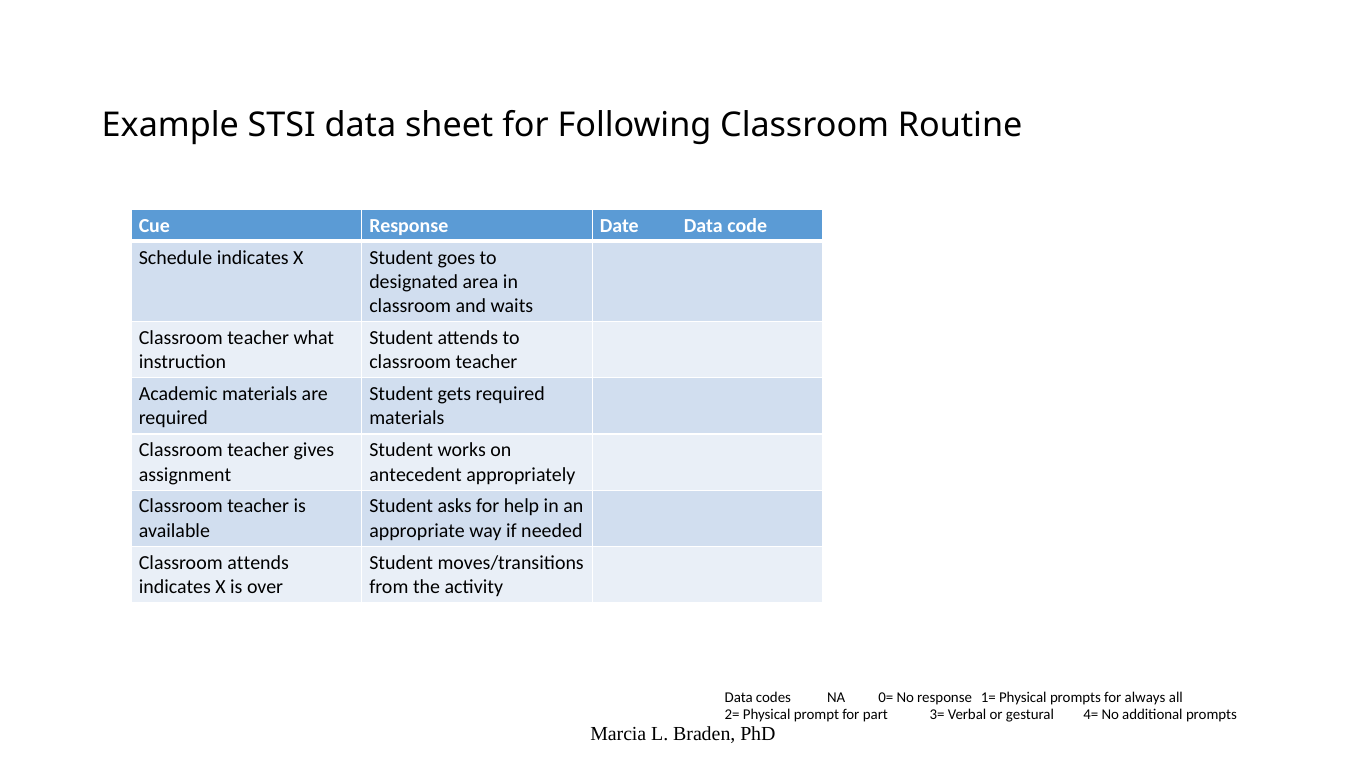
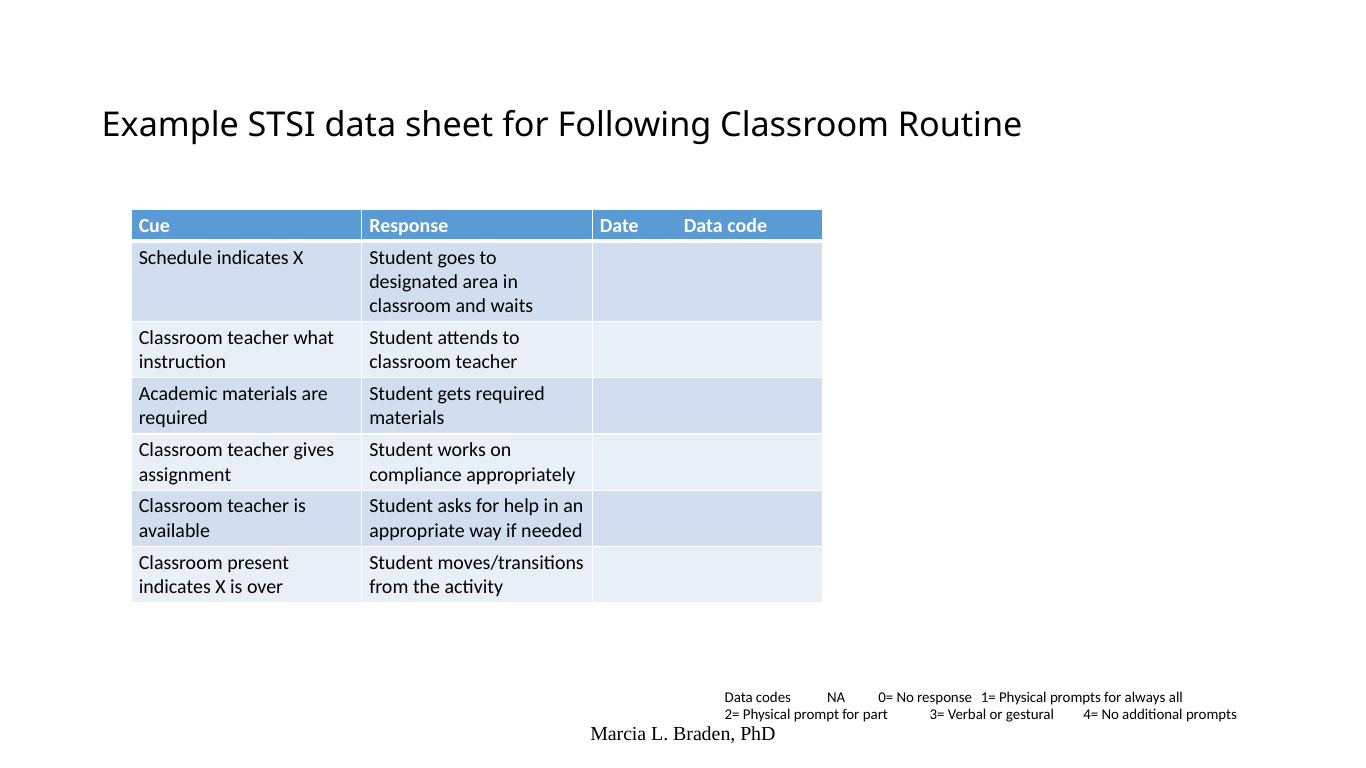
antecedent: antecedent -> compliance (416, 475)
Classroom attends: attends -> present (258, 563)
